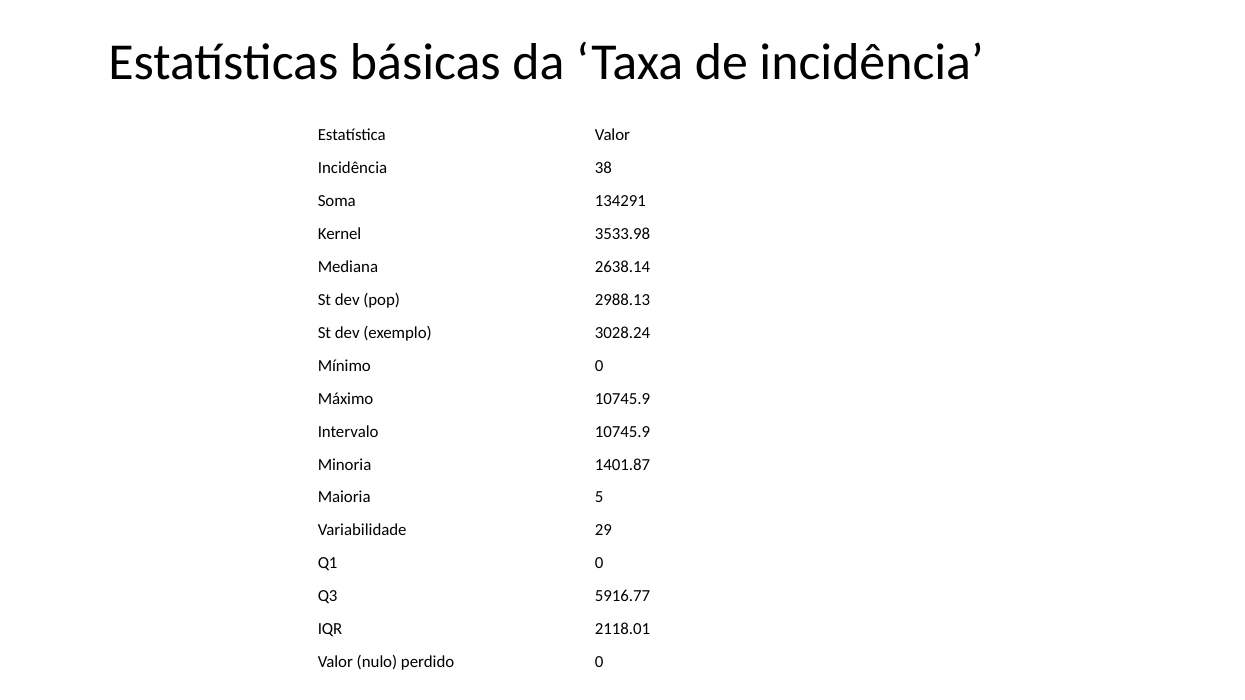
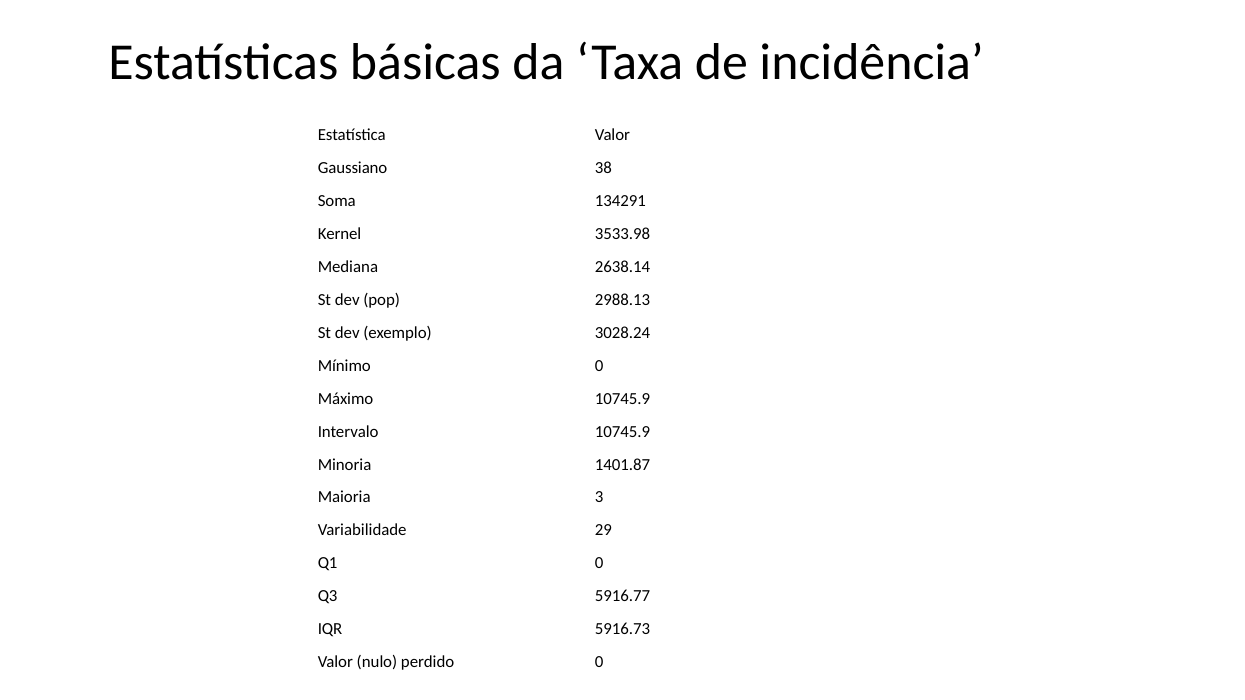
Incidência: Incidência -> Gaussiano (353, 168)
5: 5 -> 3 (599, 498)
2118.01: 2118.01 -> 5916.73 (623, 629)
